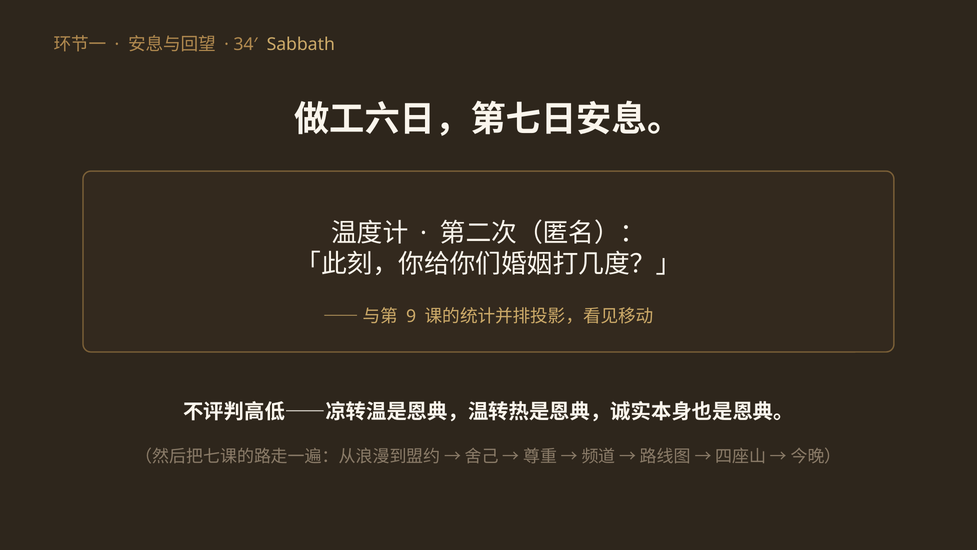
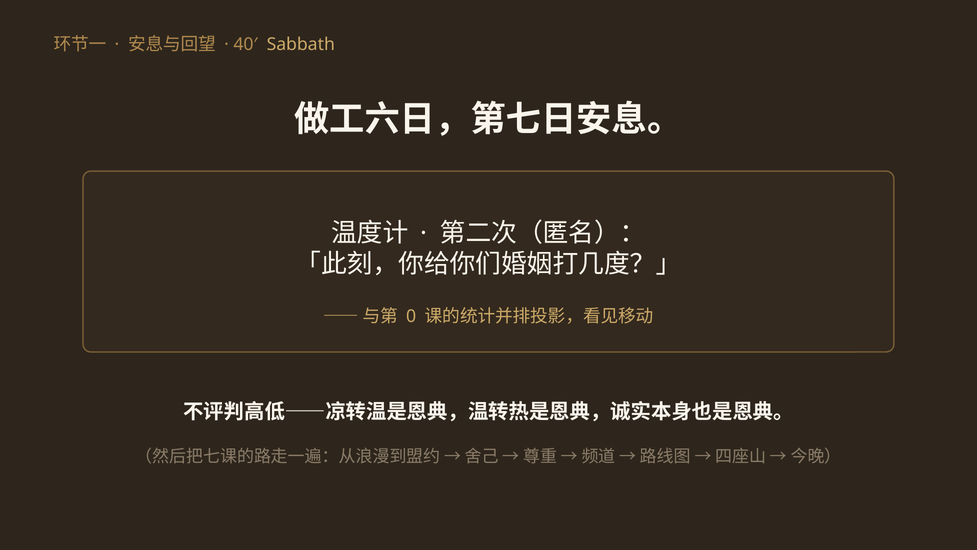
34′: 34′ -> 40′ (246, 44)
9: 9 -> 0 (411, 316)
